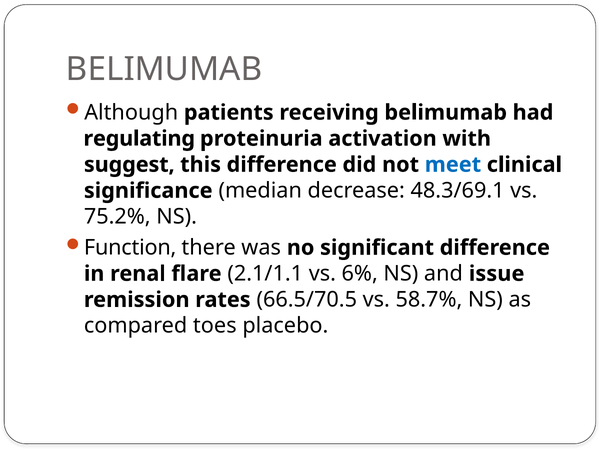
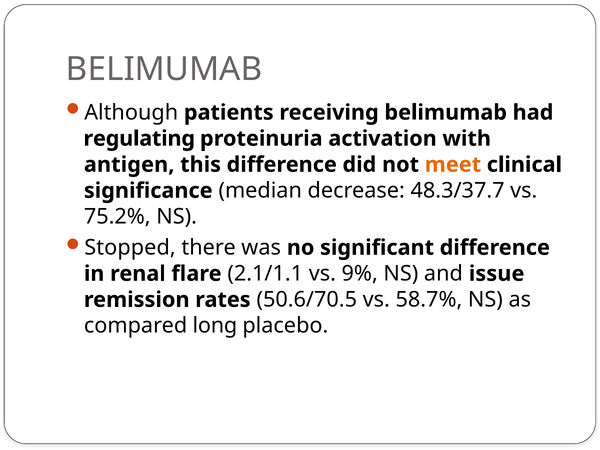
suggest: suggest -> antigen (129, 165)
meet colour: blue -> orange (453, 165)
48.3/69.1: 48.3/69.1 -> 48.3/37.7 (458, 191)
Function: Function -> Stopped (130, 248)
6%: 6% -> 9% (360, 274)
66.5/70.5: 66.5/70.5 -> 50.6/70.5 (307, 300)
toes: toes -> long (215, 326)
